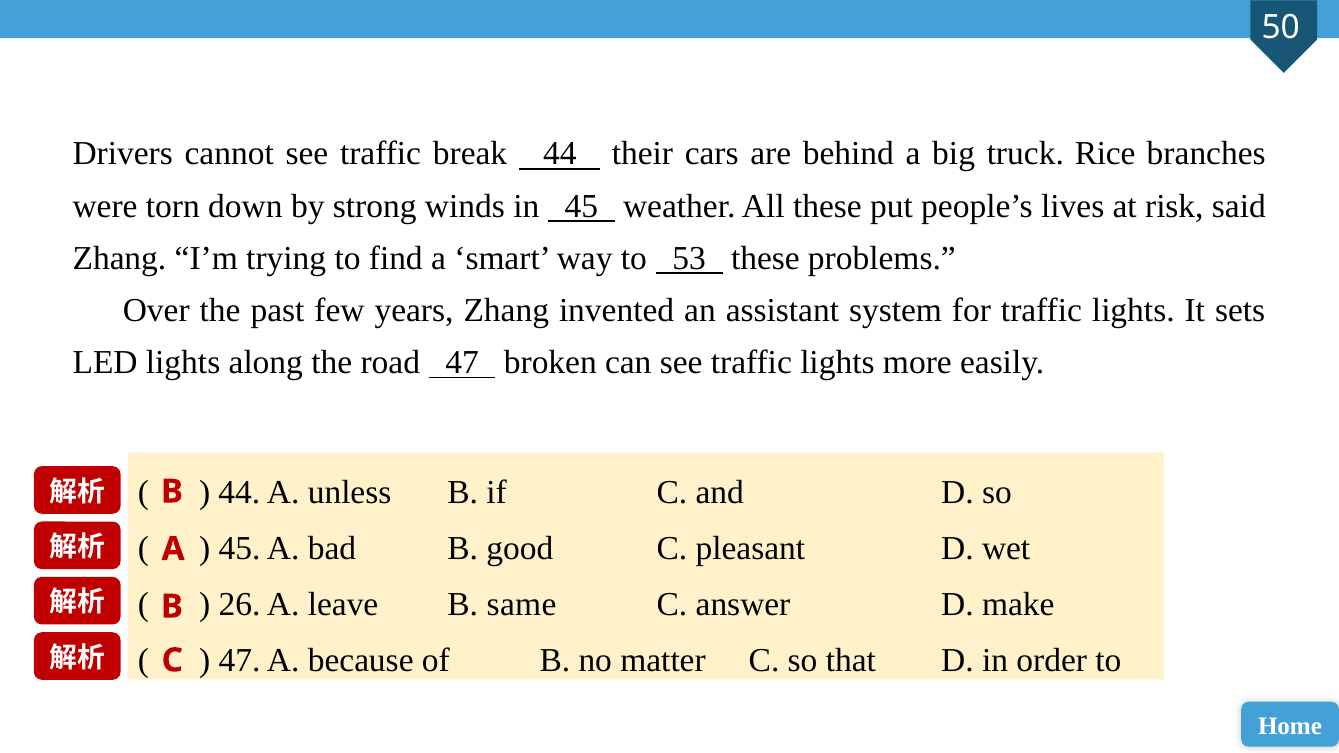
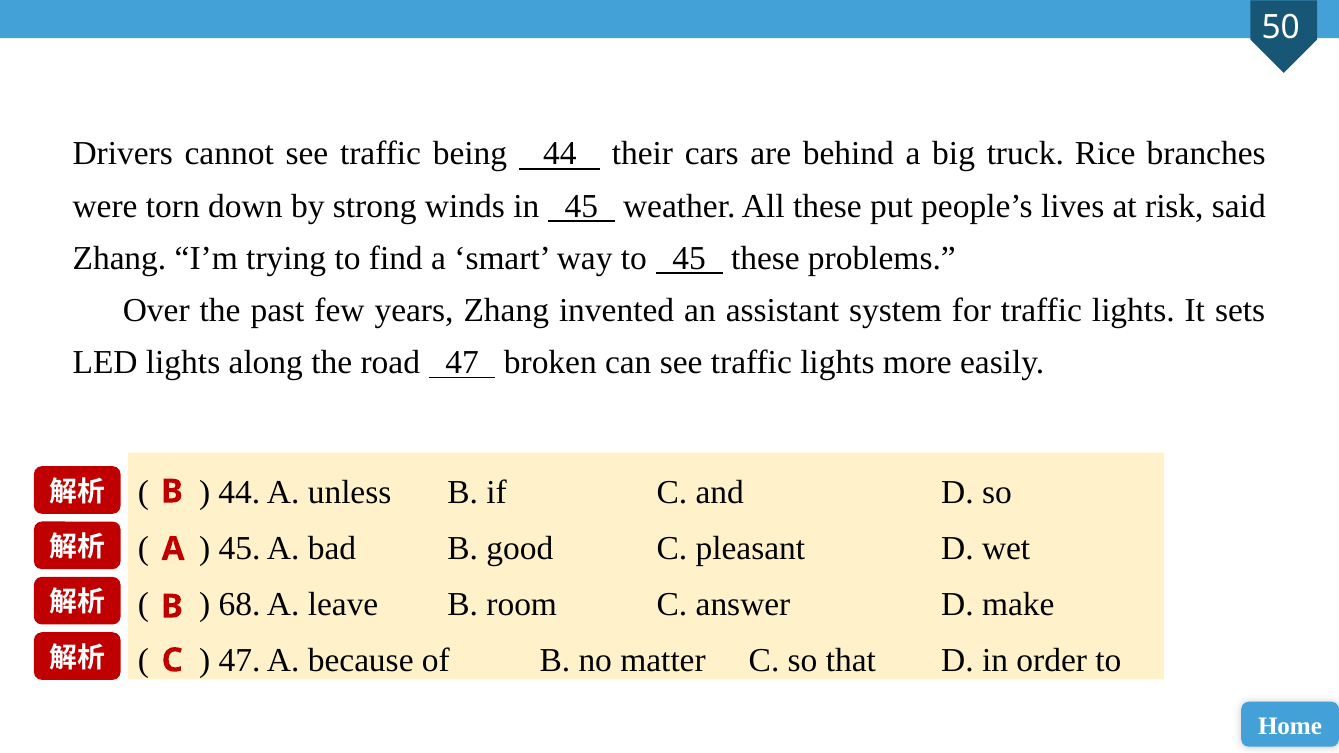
break: break -> being (470, 154)
to 53: 53 -> 45 (689, 258)
26: 26 -> 68 (240, 605)
same: same -> room (522, 605)
